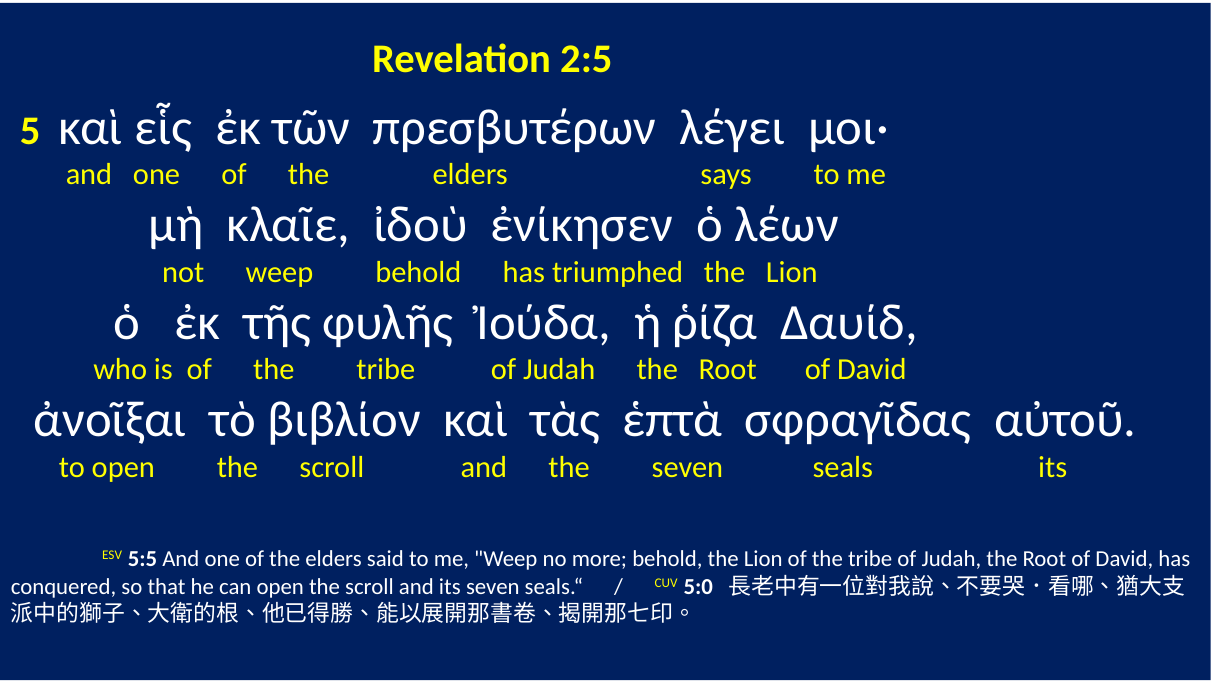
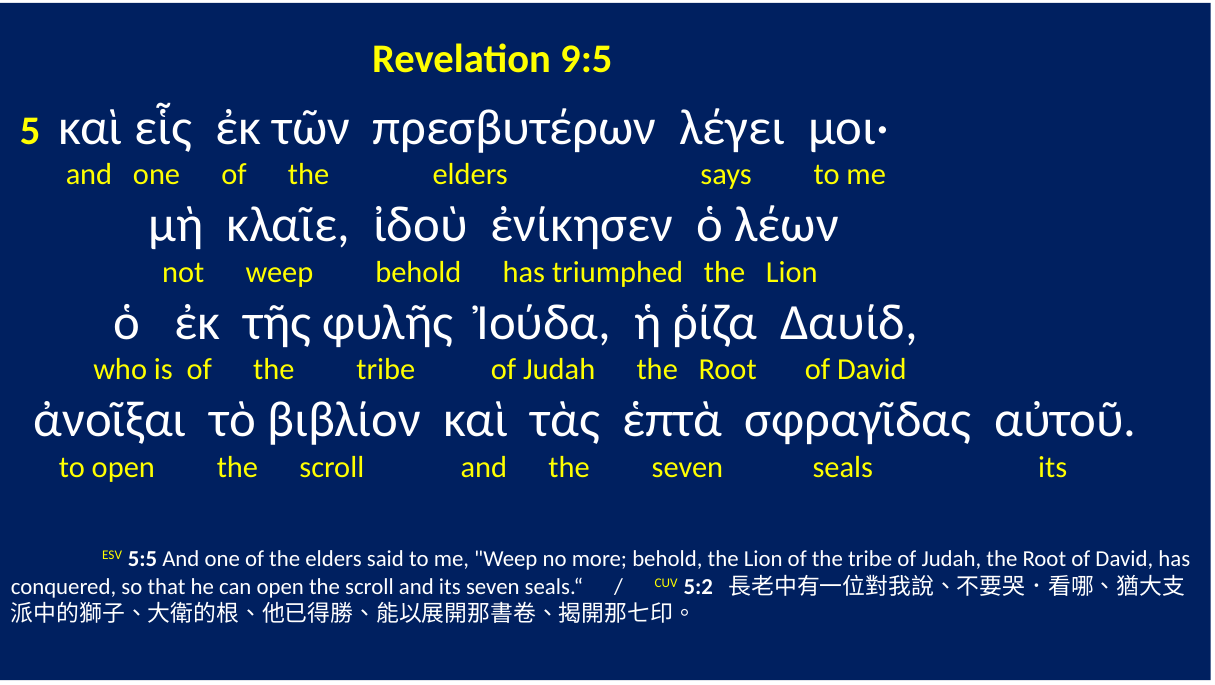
2:5: 2:5 -> 9:5 (586, 59)
5:0: 5:0 -> 5:2 (698, 587)
